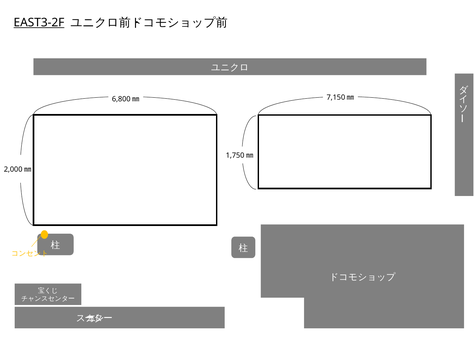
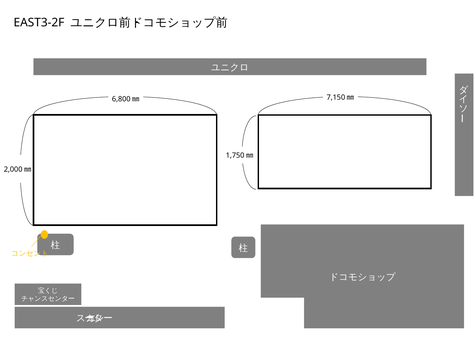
EAST3-2F underline: present -> none (39, 23)
